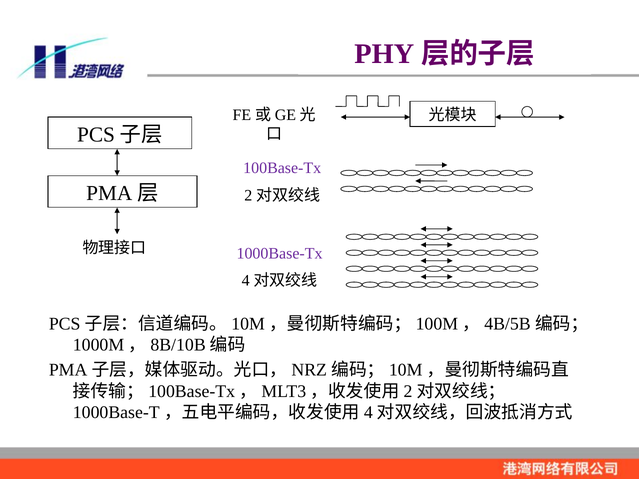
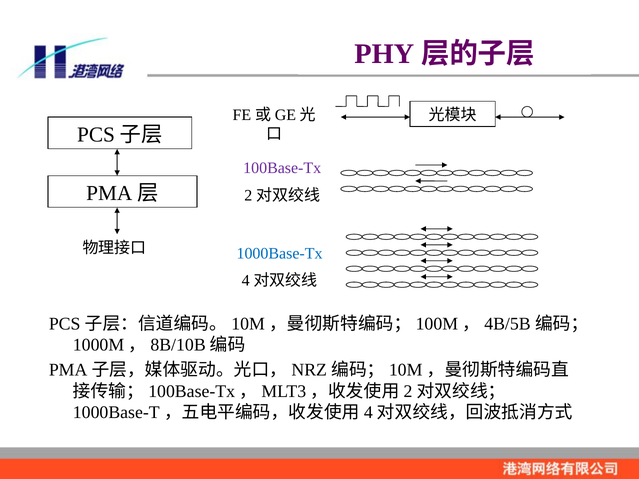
1000Base-Tx colour: purple -> blue (280, 253)
